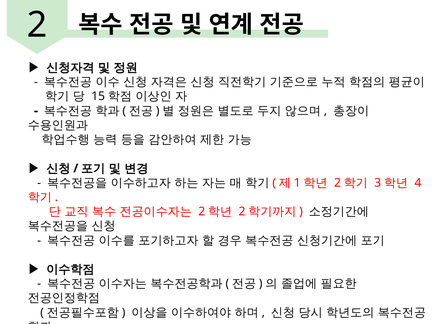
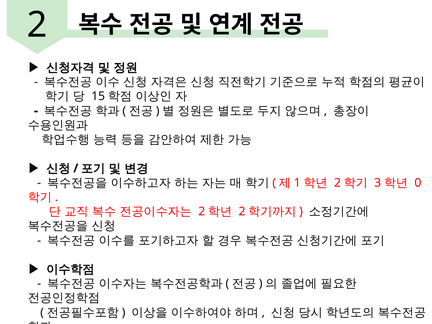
4: 4 -> 0 (418, 183)
